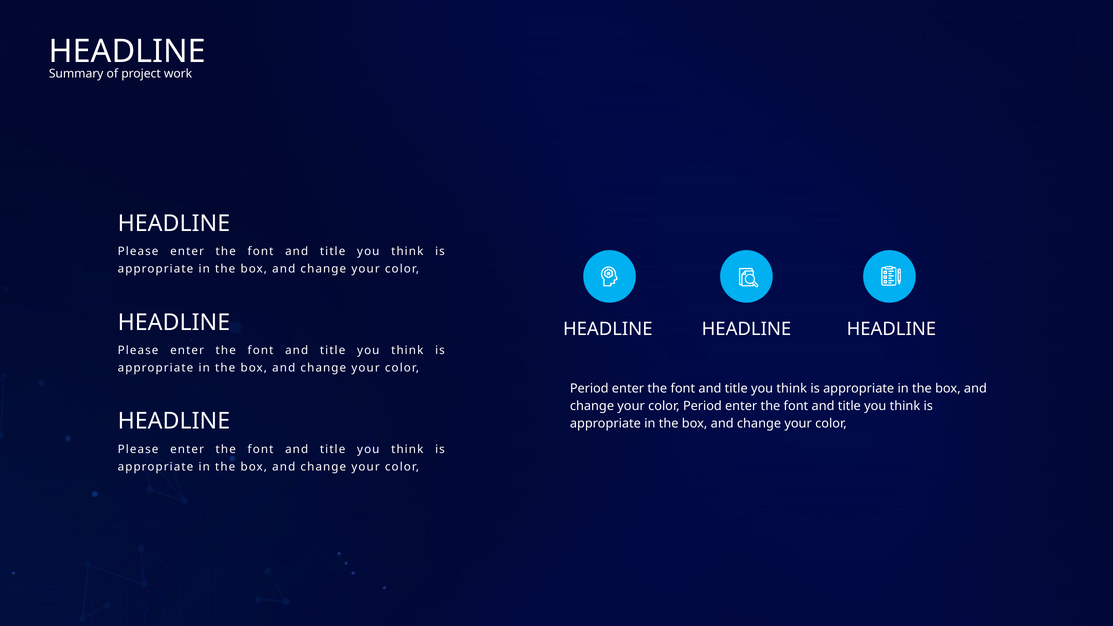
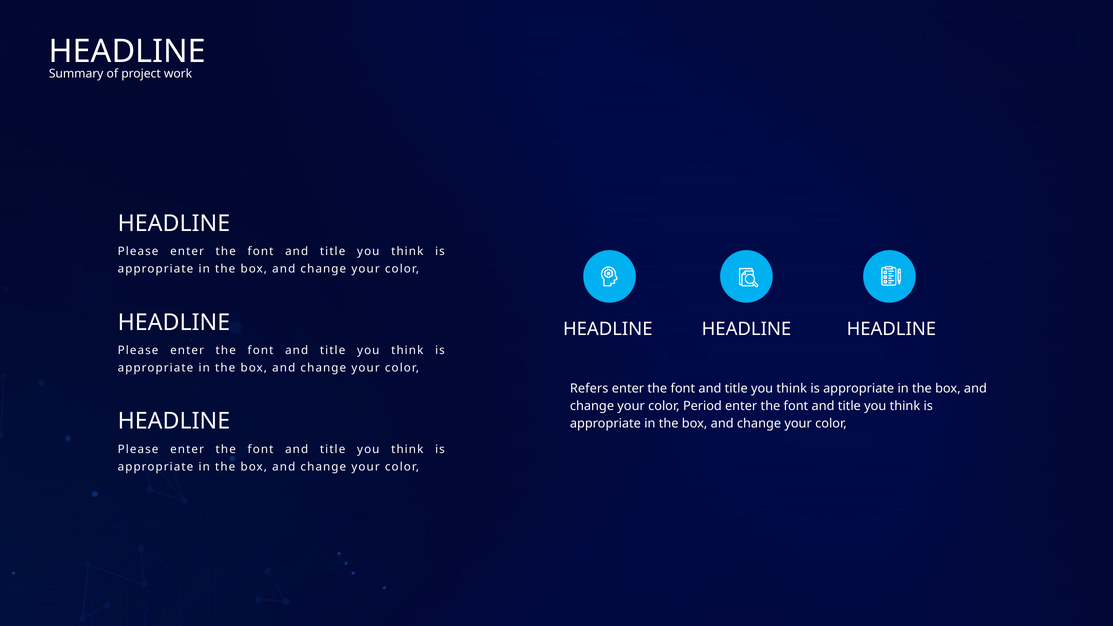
Period: Period -> Refers (589, 389)
